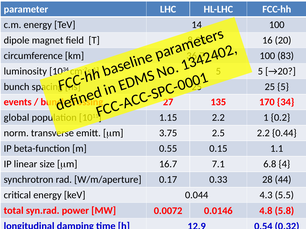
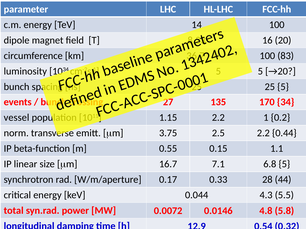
global: global -> vessel (17, 118)
6.8 4: 4 -> 5 (284, 164)
